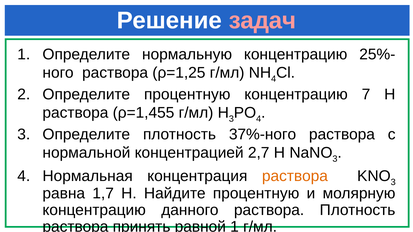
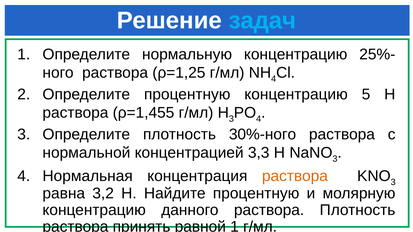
задач colour: pink -> light blue (262, 21)
7: 7 -> 5 (366, 94)
37%-ного: 37%-ного -> 30%-ного (263, 134)
2,7: 2,7 -> 3,3 (259, 153)
1,7: 1,7 -> 3,2 (103, 194)
